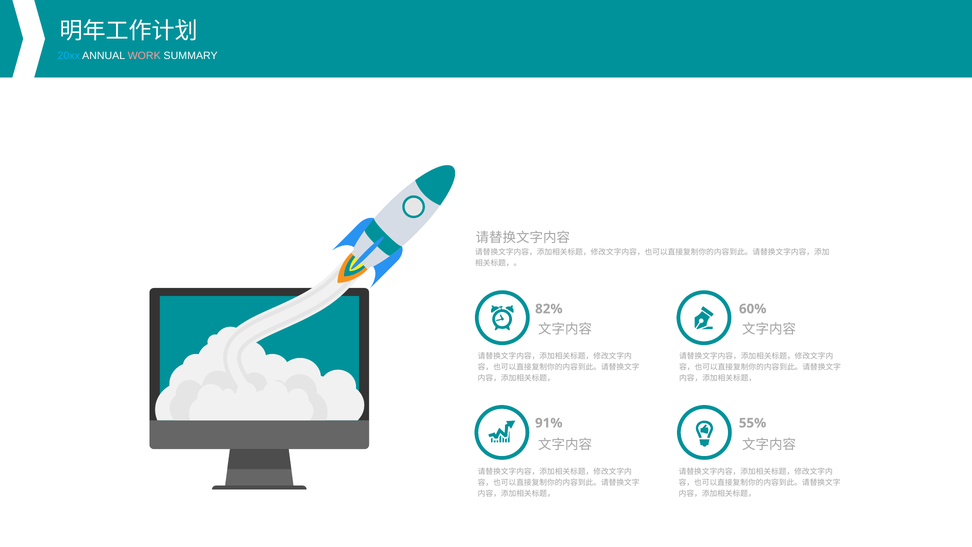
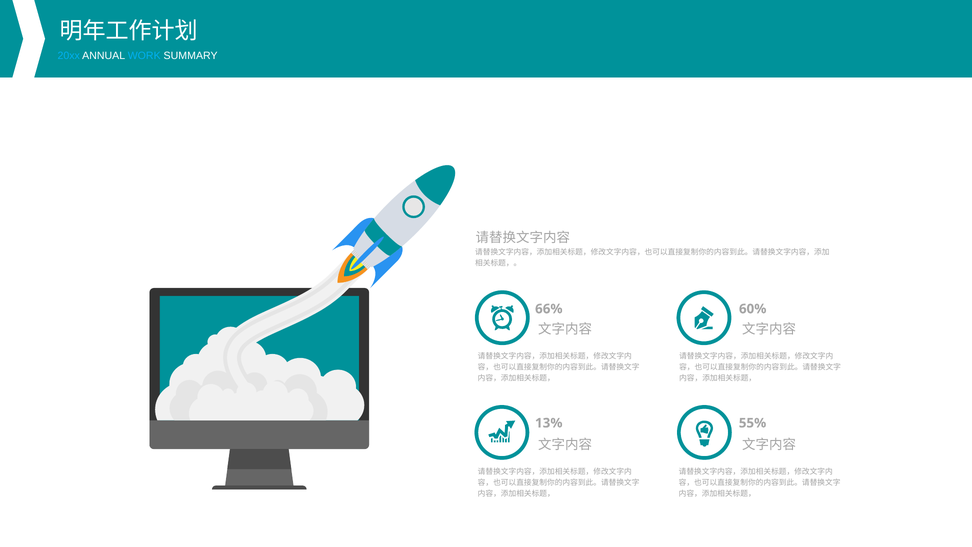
WORK colour: pink -> light blue (144, 56)
82%: 82% -> 66% (549, 309)
91%: 91% -> 13% (549, 423)
